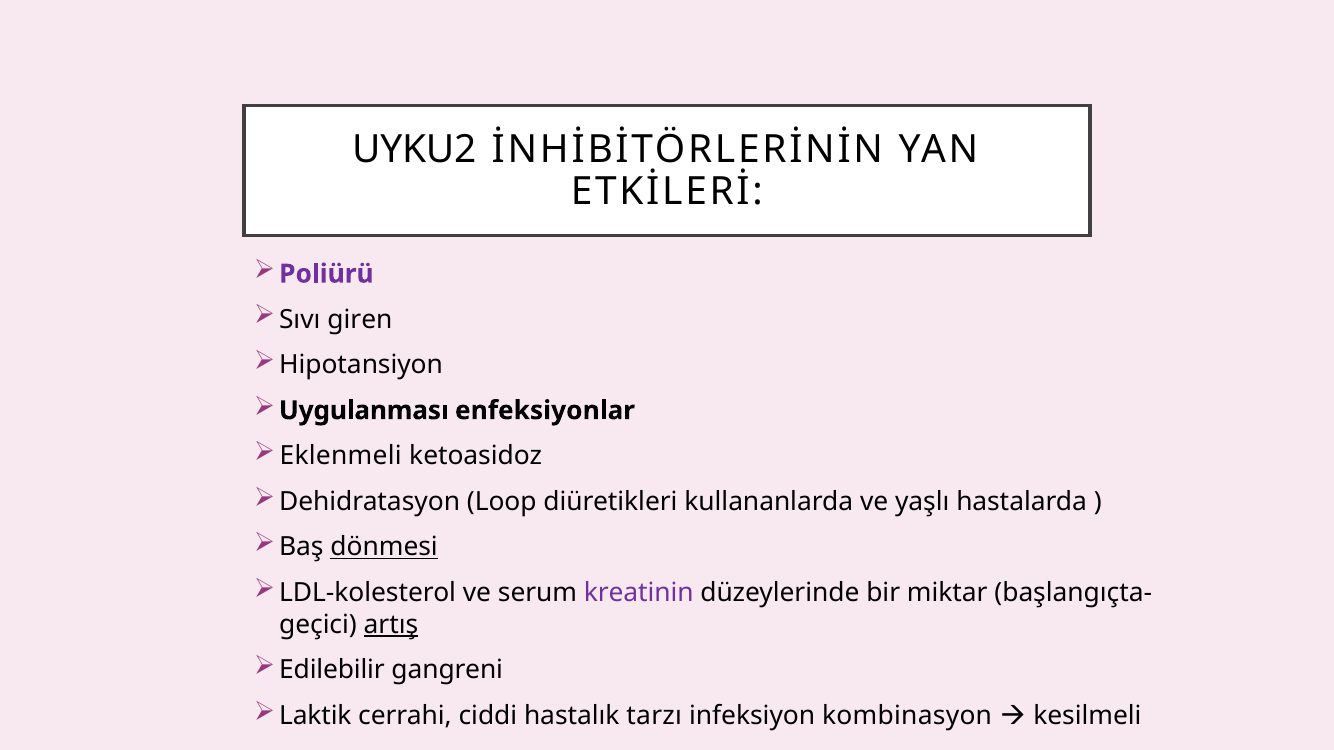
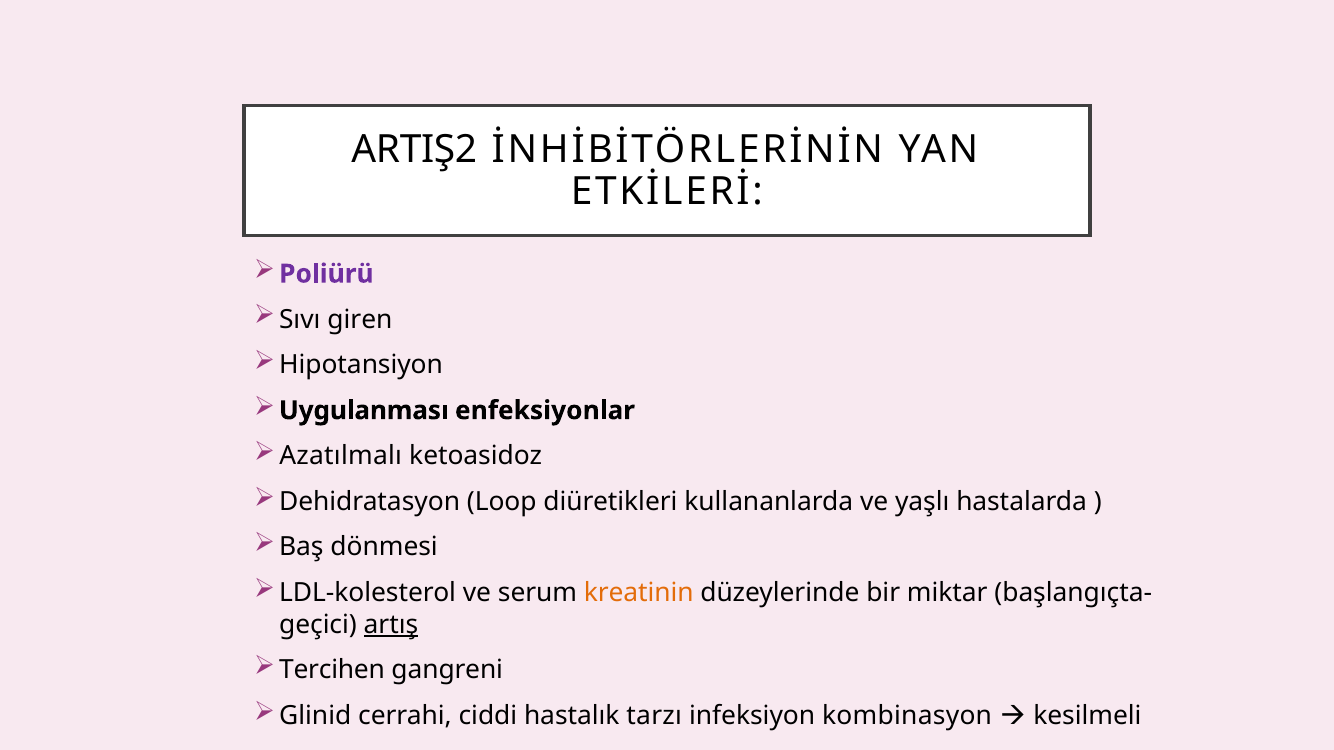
UYKU2: UYKU2 -> ARTIŞ2 (414, 149)
Eklenmeli: Eklenmeli -> Azatılmalı (341, 456)
dönmesi underline: present -> none (384, 547)
kreatinin colour: purple -> orange (639, 593)
Edilebilir: Edilebilir -> Tercihen (332, 670)
Laktik: Laktik -> Glinid (315, 716)
